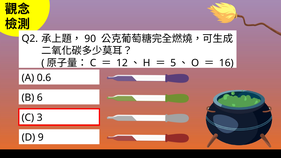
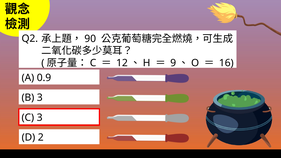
5: 5 -> 9 (173, 63)
0.6: 0.6 -> 0.9 (44, 78)
B 6: 6 -> 3 (40, 98)
9: 9 -> 2 (41, 138)
